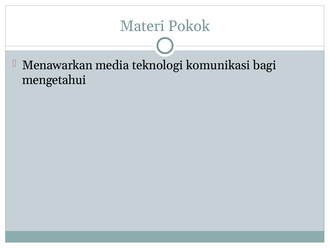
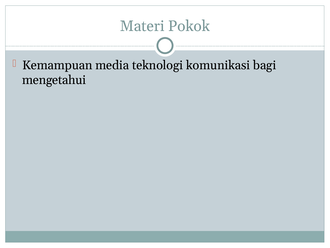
Menawarkan: Menawarkan -> Kemampuan (57, 65)
